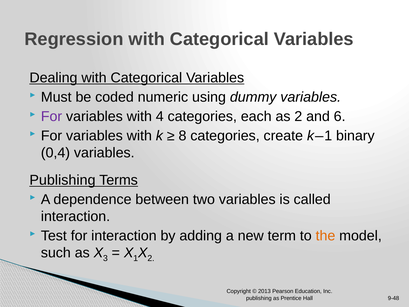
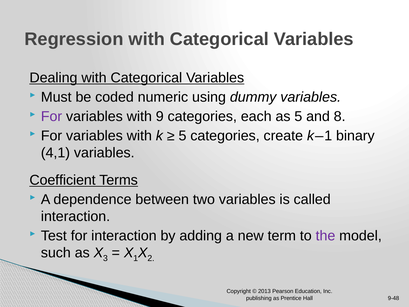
4: 4 -> 9 (160, 116)
as 2: 2 -> 5 (298, 116)
6: 6 -> 8 (340, 116)
8: 8 -> 5 (182, 136)
0,4: 0,4 -> 4,1 (55, 153)
Publishing: Publishing -> Coefficient (63, 180)
the colour: orange -> purple (325, 236)
